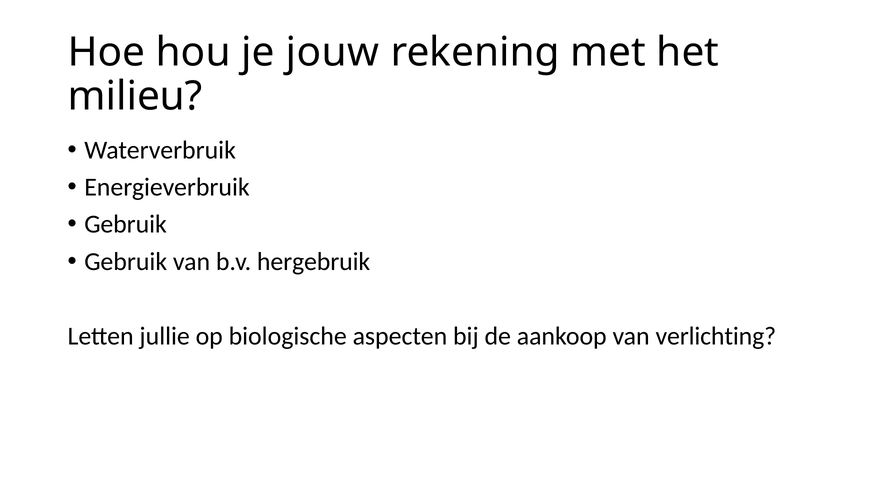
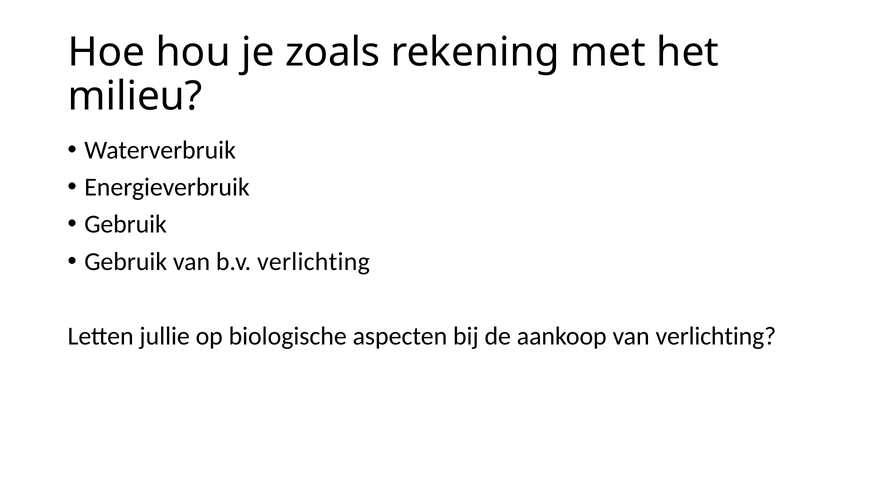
jouw: jouw -> zoals (333, 53)
b.v hergebruik: hergebruik -> verlichting (313, 262)
